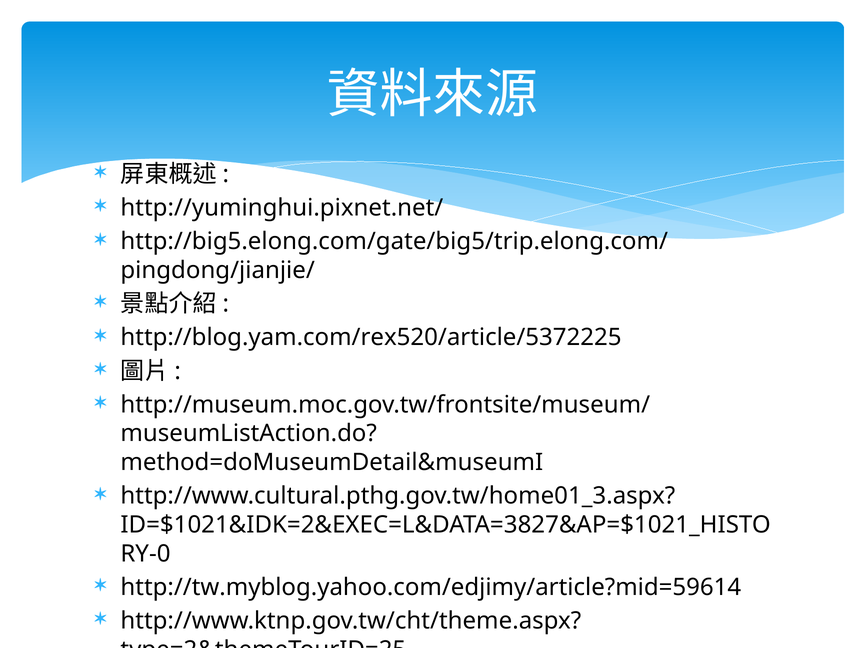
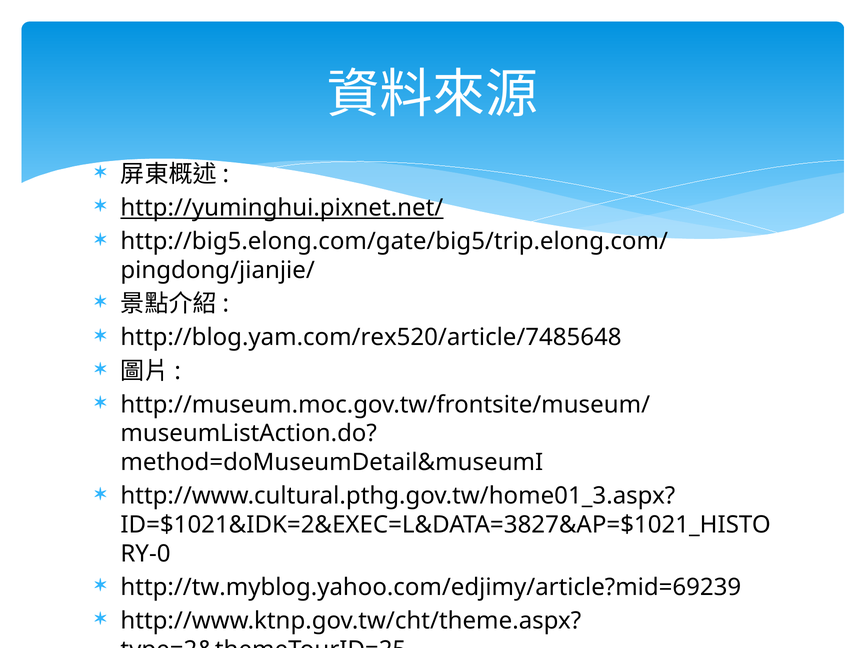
http://yuminghui.pixnet.net/ underline: none -> present (282, 208)
http://blog.yam.com/rex520/article/5372225: http://blog.yam.com/rex520/article/5372225 -> http://blog.yam.com/rex520/article/7485648 (371, 338)
http://tw.myblog.yahoo.com/edjimy/article?mid=59614: http://tw.myblog.yahoo.com/edjimy/article?mid=59614 -> http://tw.myblog.yahoo.com/edjimy/article?mid=69239 (431, 588)
